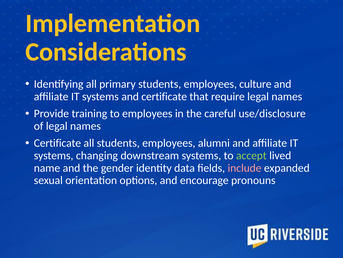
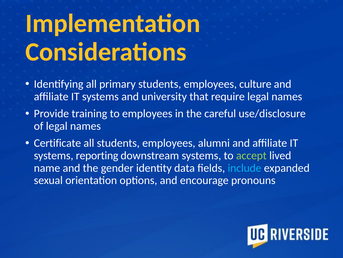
and certificate: certificate -> university (164, 96)
changing: changing -> reporting (97, 155)
include colour: pink -> light blue (245, 167)
